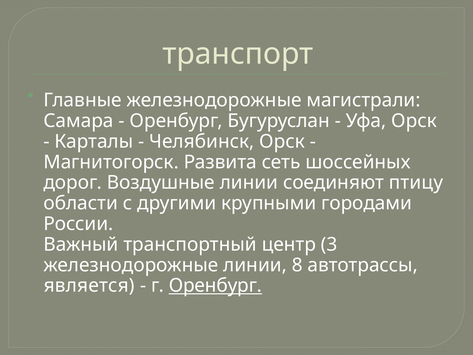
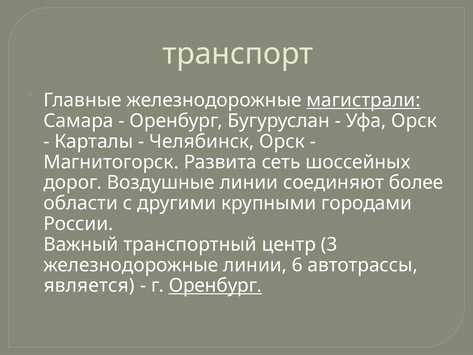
магистрали underline: none -> present (364, 100)
птицу: птицу -> более (416, 183)
8: 8 -> 6 (297, 265)
